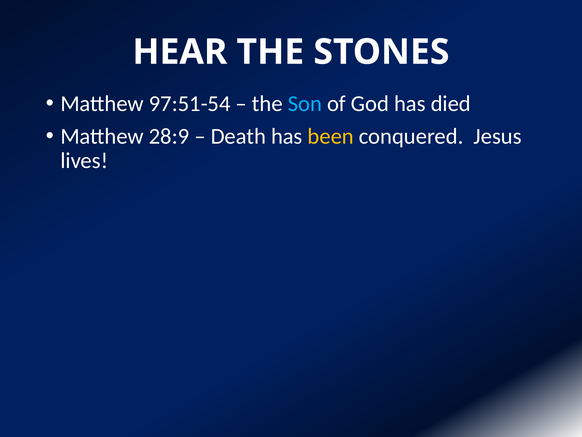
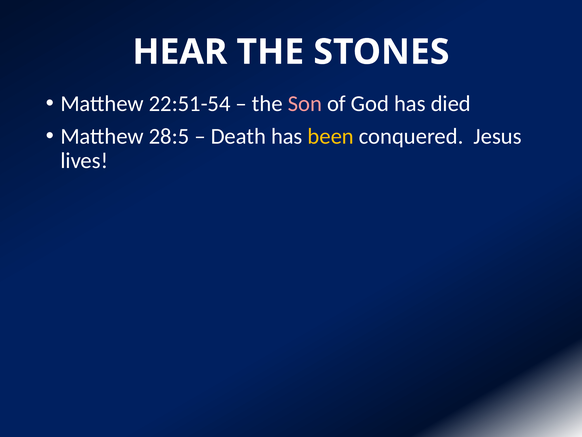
97:51-54: 97:51-54 -> 22:51-54 (190, 104)
Son colour: light blue -> pink (305, 104)
28:9: 28:9 -> 28:5 (169, 136)
